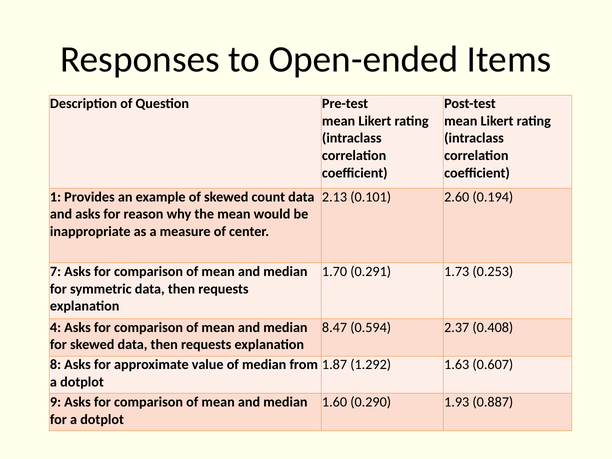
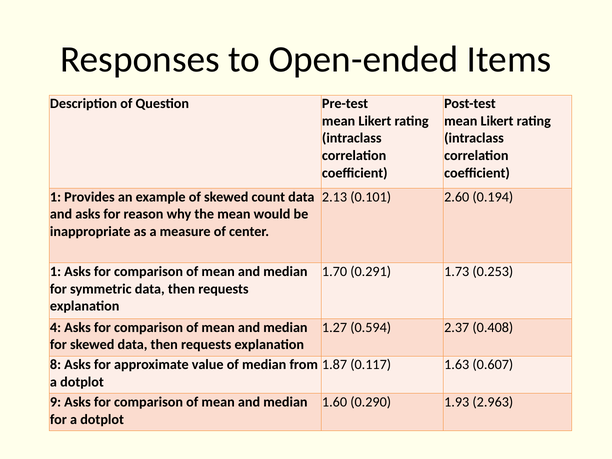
7: 7 -> 1 (56, 272)
8.47: 8.47 -> 1.27 (335, 327)
1.292: 1.292 -> 0.117 (371, 365)
0.887: 0.887 -> 2.963 (493, 402)
